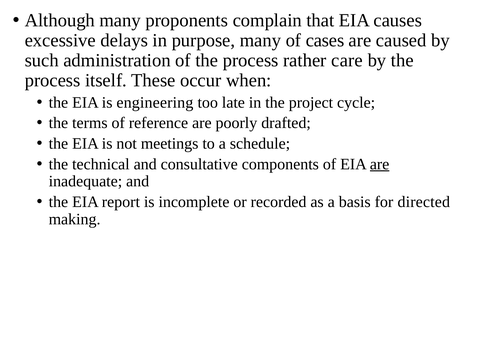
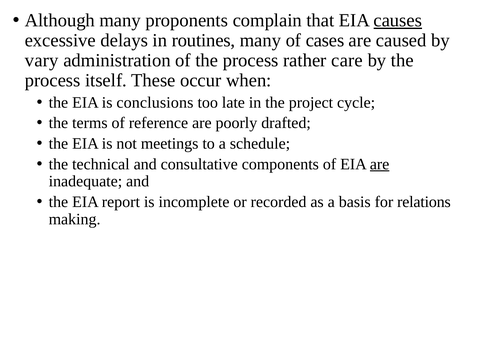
causes underline: none -> present (398, 20)
purpose: purpose -> routines (203, 40)
such: such -> vary (42, 60)
engineering: engineering -> conclusions (155, 103)
directed: directed -> relations (424, 202)
